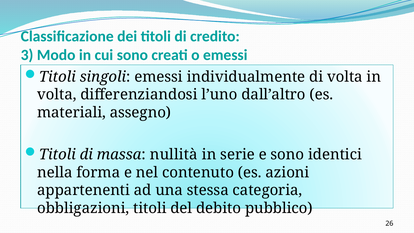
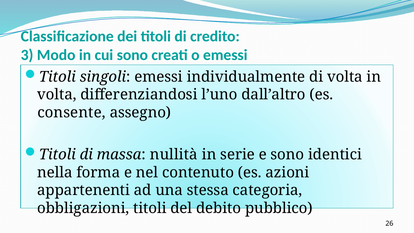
materiali: materiali -> consente (71, 113)
